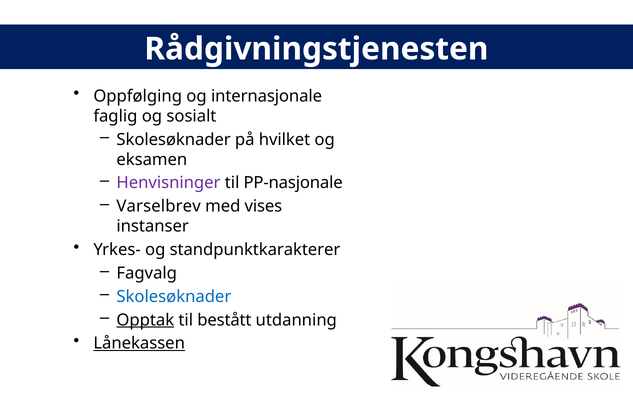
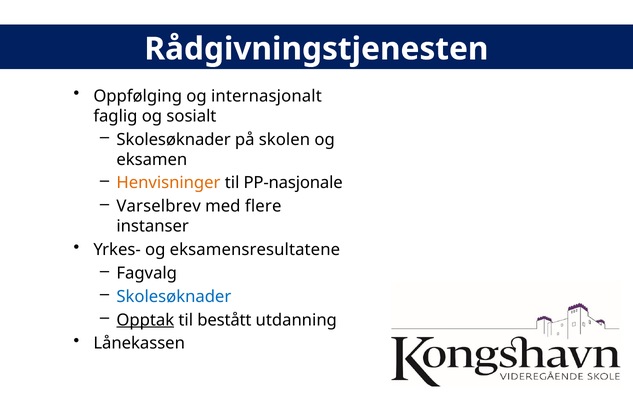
internasjonale: internasjonale -> internasjonalt (266, 96)
hvilket: hvilket -> skolen (284, 139)
Henvisninger colour: purple -> orange (168, 183)
vises: vises -> flere (263, 206)
standpunktkarakterer: standpunktkarakterer -> eksamensresultatene (255, 250)
Lånekassen underline: present -> none (139, 343)
